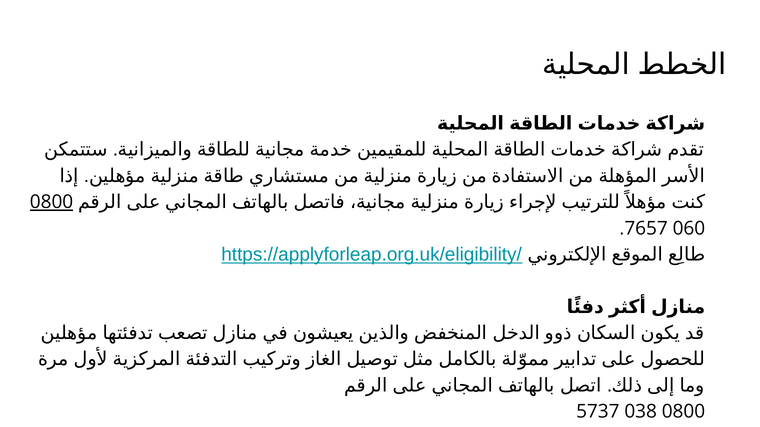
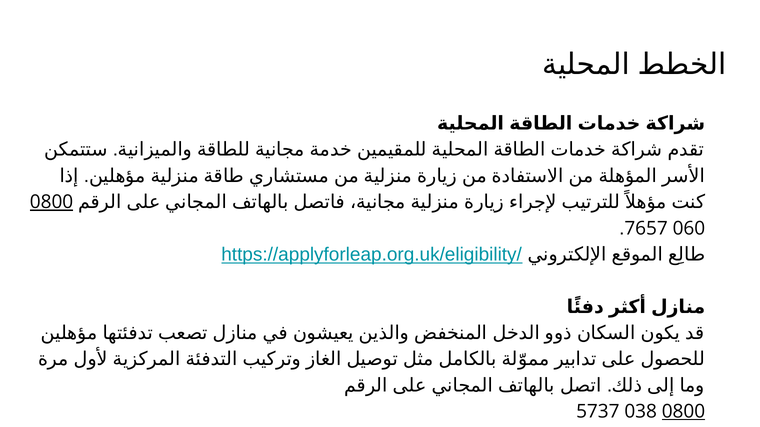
0800 underline: none -> present (683, 412)
